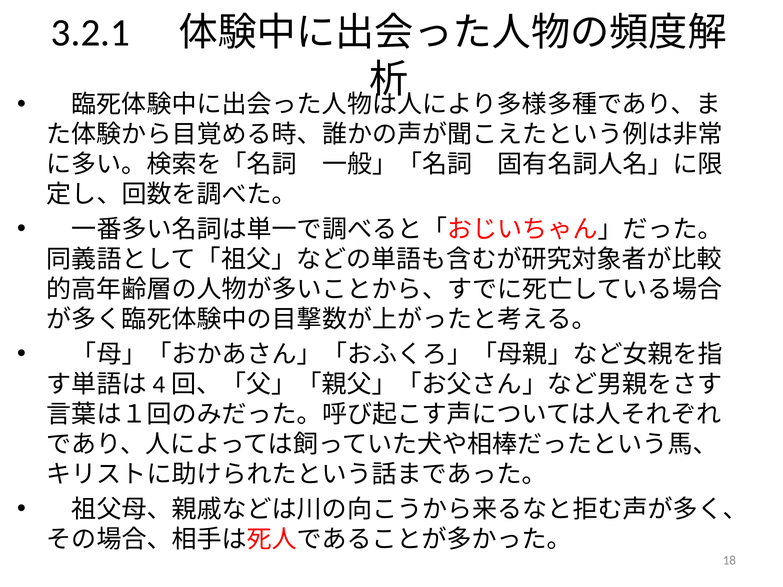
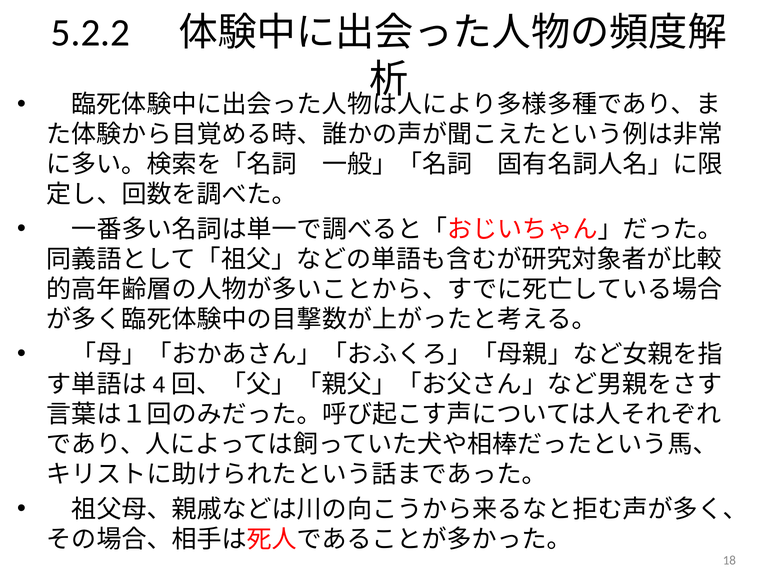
3.2.1: 3.2.1 -> 5.2.2 (90, 33)
